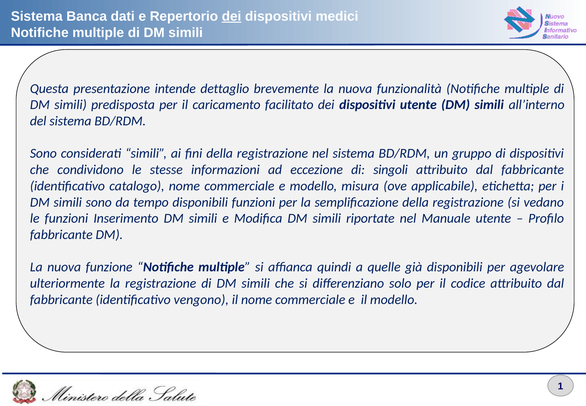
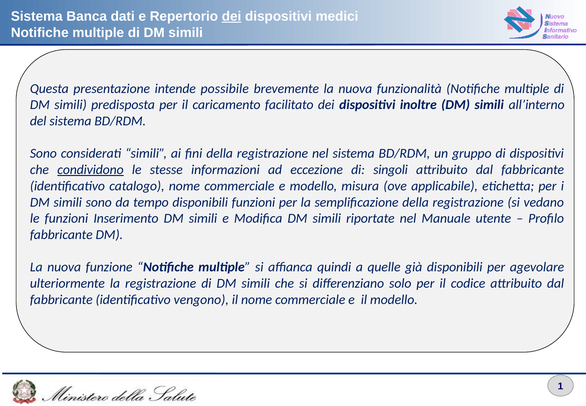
dettaglio: dettaglio -> possibile (225, 88)
dispositivi utente: utente -> inoltre (418, 105)
condividono underline: none -> present (90, 170)
